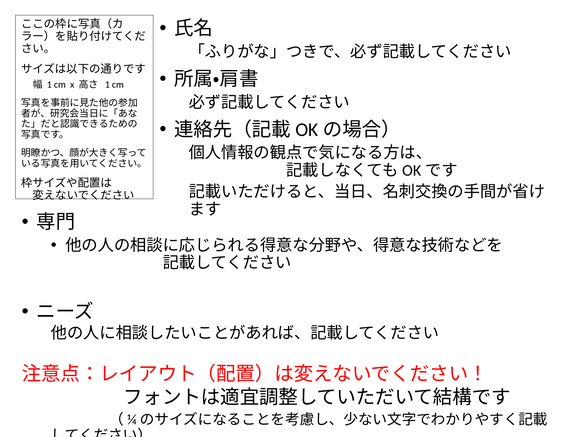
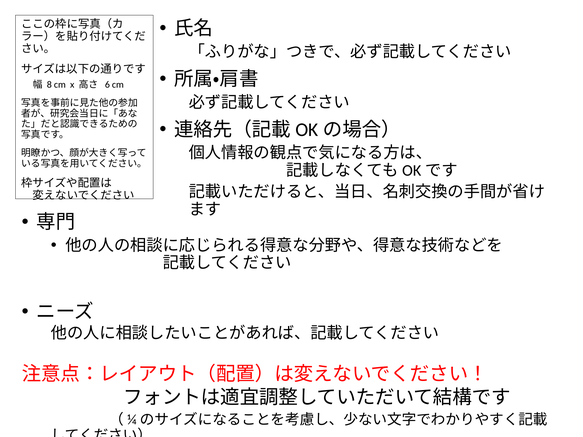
1: 1 -> 8 (49, 85)
1: 1 -> 6 (107, 85)
